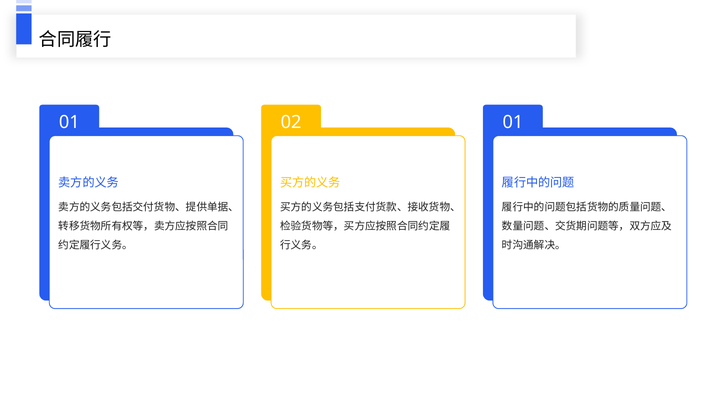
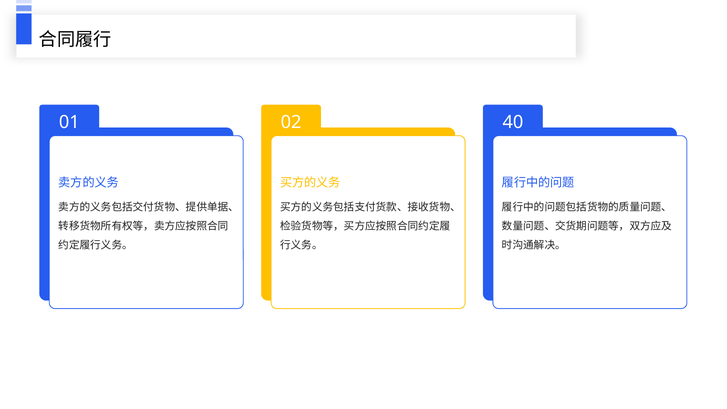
02 01: 01 -> 40 (513, 122)
